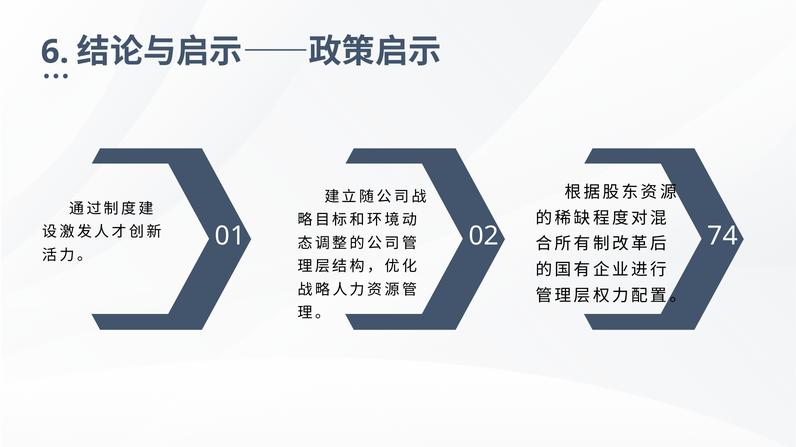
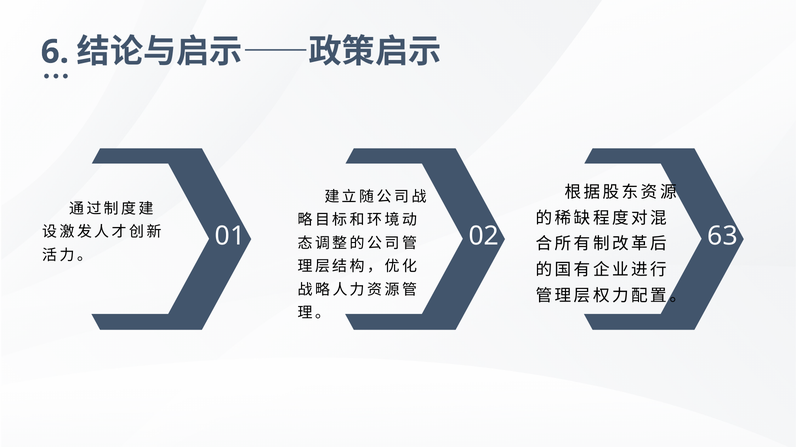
74: 74 -> 63 (723, 236)
